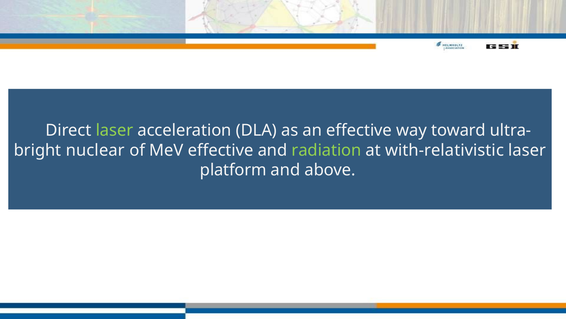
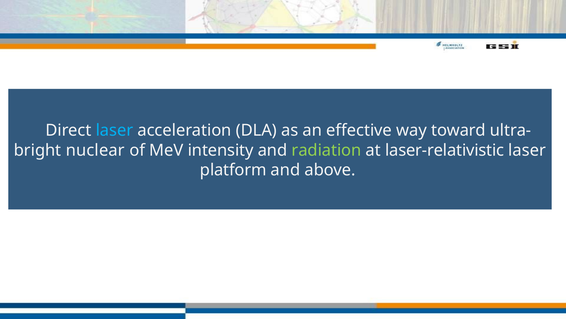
laser colour: light green -> light blue (114, 130)
MeV effective: effective -> intensity (221, 150)
with-relativistic: with-relativistic -> laser-relativistic (445, 150)
